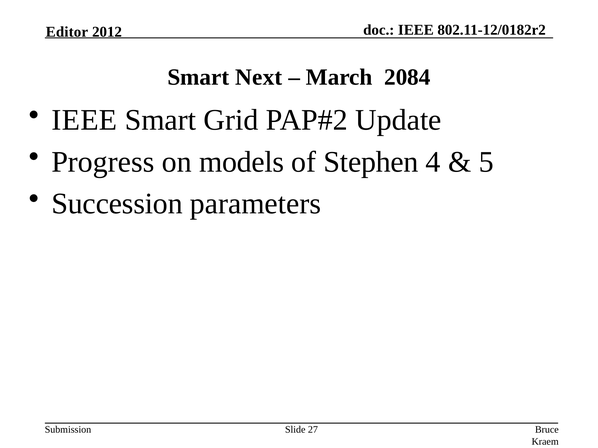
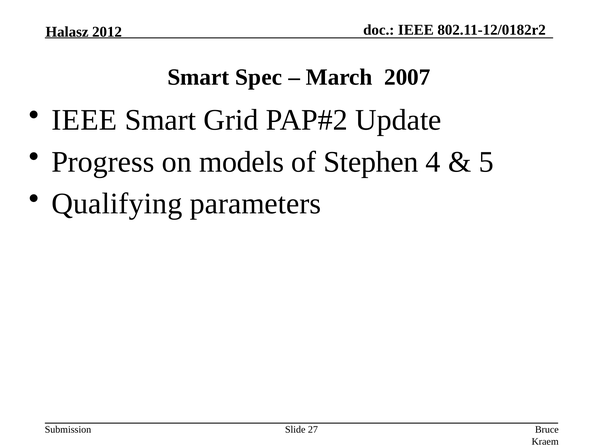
Editor: Editor -> Halasz (67, 32)
Next: Next -> Spec (259, 77)
2084: 2084 -> 2007 (407, 77)
Succession: Succession -> Qualifying (117, 204)
